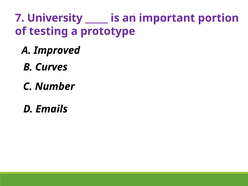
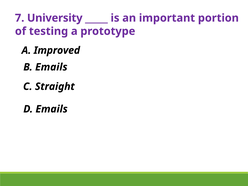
B Curves: Curves -> Emails (51, 67)
Number: Number -> Straight (55, 87)
